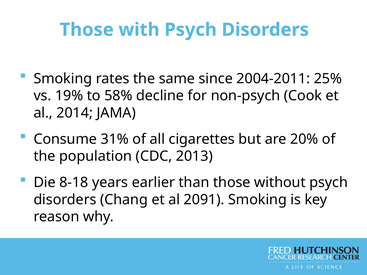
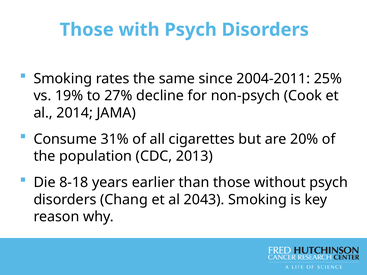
58%: 58% -> 27% (118, 96)
2091: 2091 -> 2043 (204, 200)
